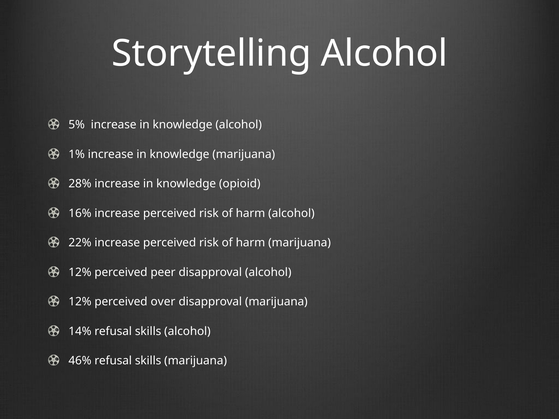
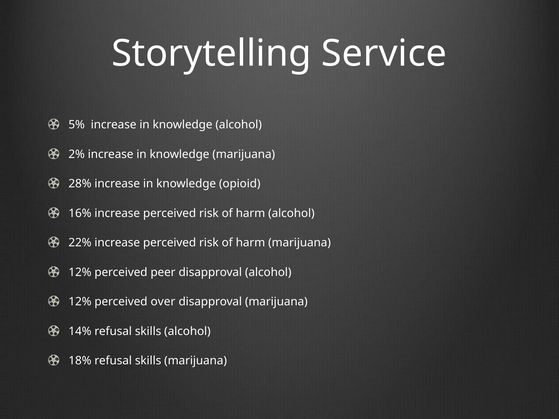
Storytelling Alcohol: Alcohol -> Service (384, 54)
1%: 1% -> 2% (77, 154)
46%: 46% -> 18% (80, 361)
